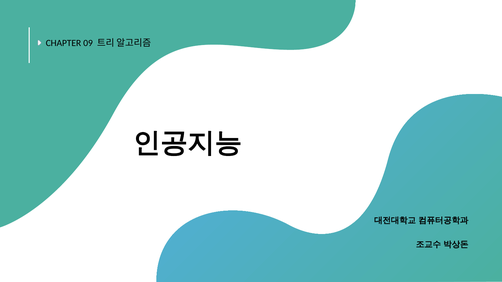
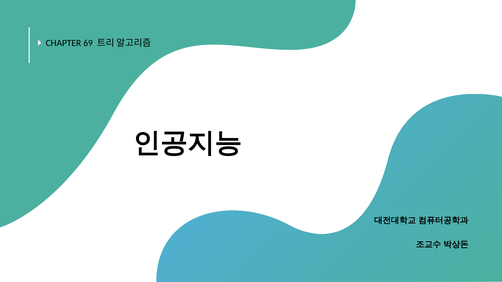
09: 09 -> 69 (88, 43)
